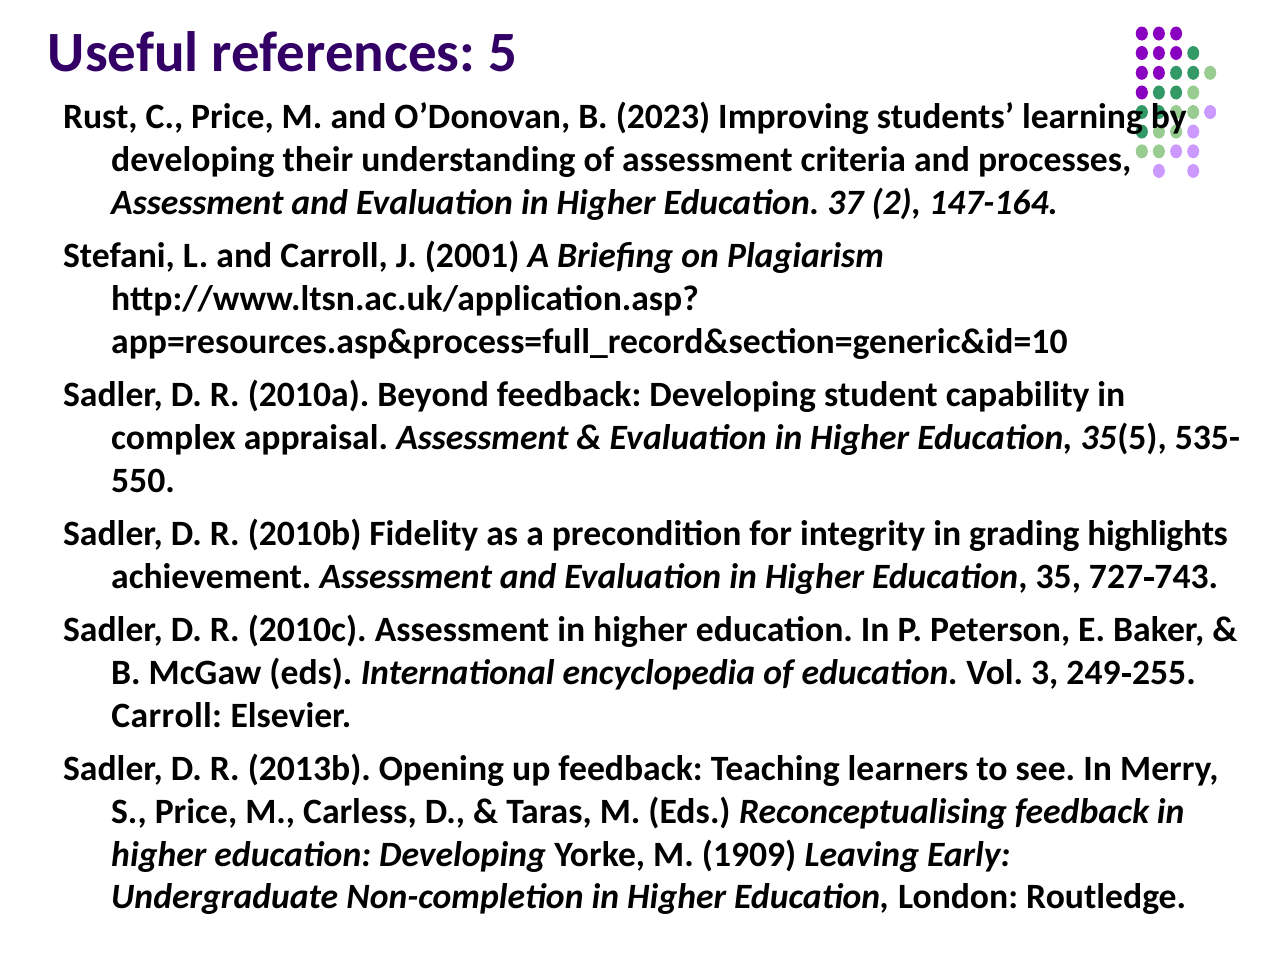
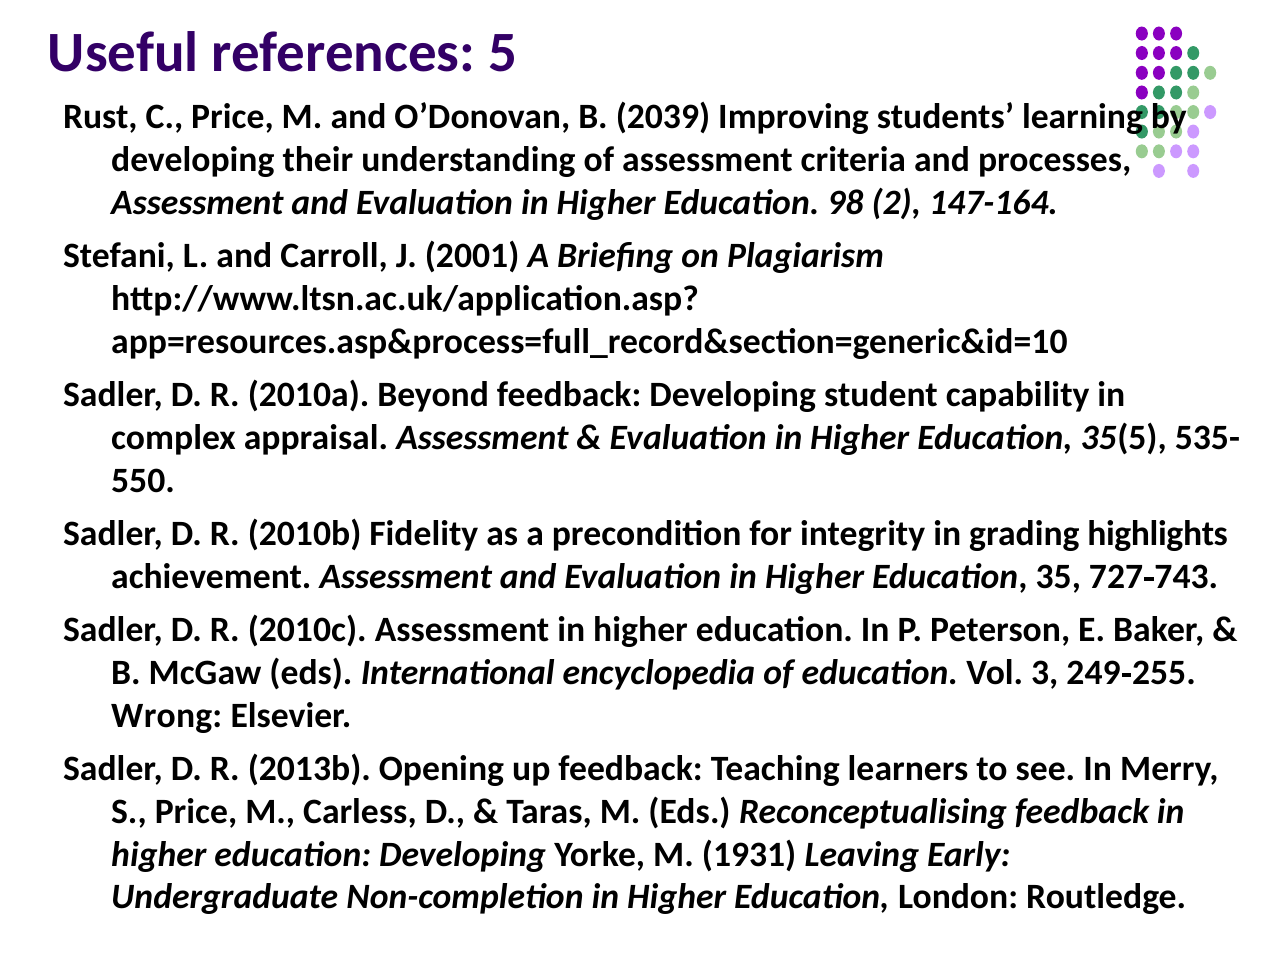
2023: 2023 -> 2039 (663, 117)
37: 37 -> 98 (845, 203)
Carroll: Carroll -> Wrong (167, 716)
1909: 1909 -> 1931 (749, 855)
